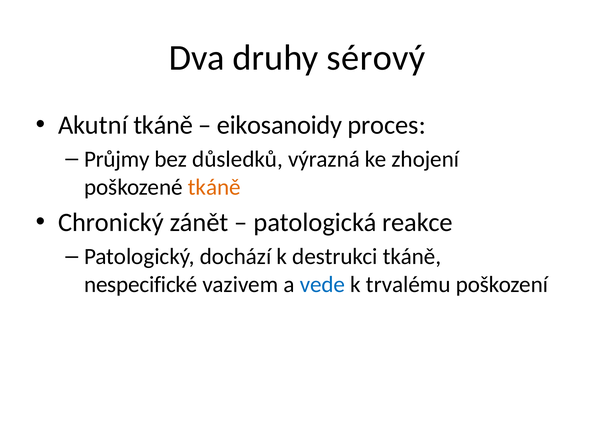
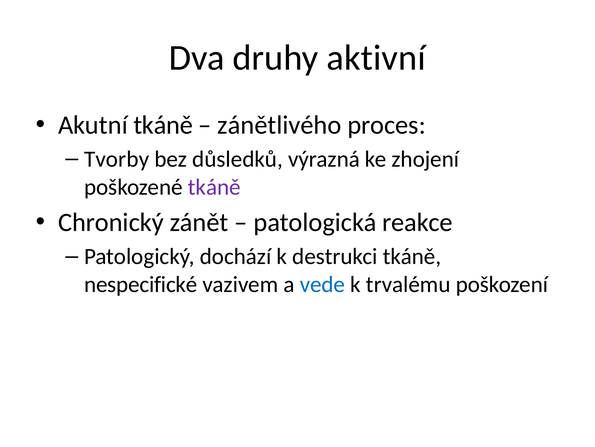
sérový: sérový -> aktivní (376, 58)
eikosanoidy: eikosanoidy -> zánětlivého (279, 125)
Průjmy: Průjmy -> Tvorby (117, 159)
tkáně colour: orange -> purple (214, 187)
